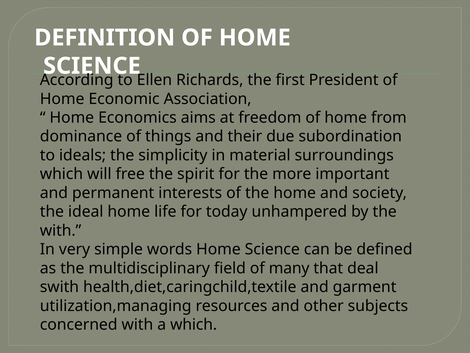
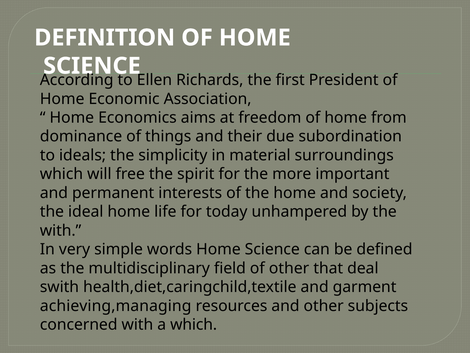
of many: many -> other (289, 268)
utilization,managing: utilization,managing -> achieving,managing (116, 305)
